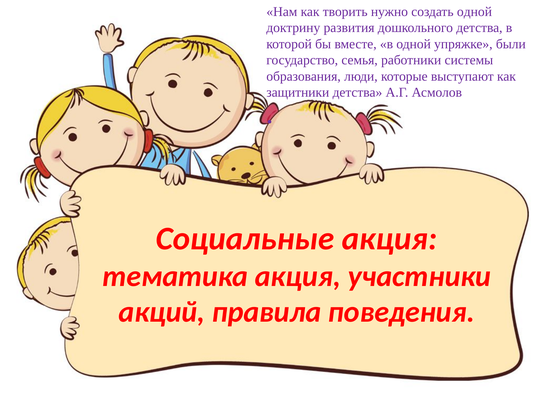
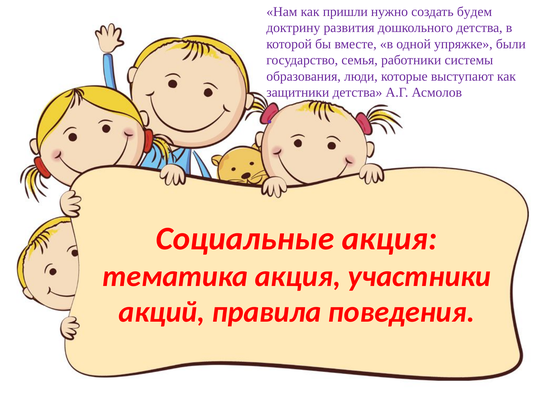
творить: творить -> пришли (345, 12)
создать одной: одной -> будем (474, 12)
